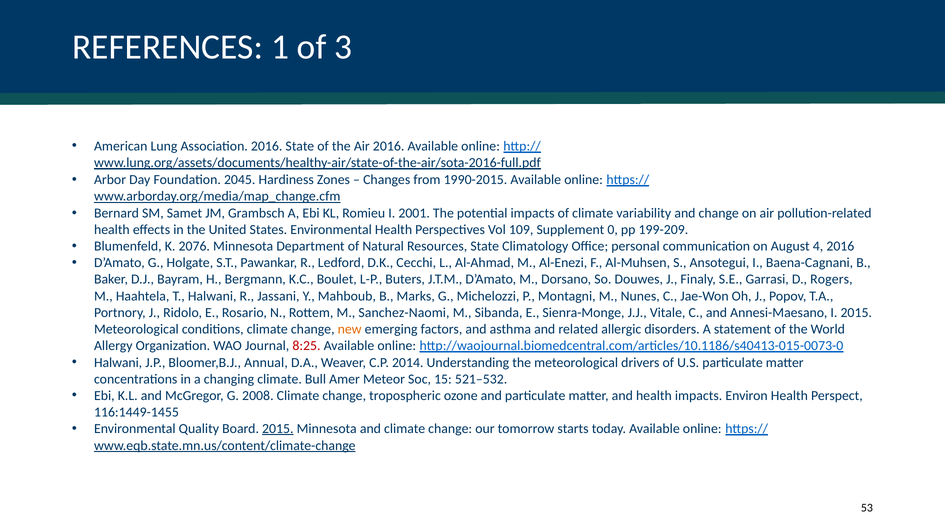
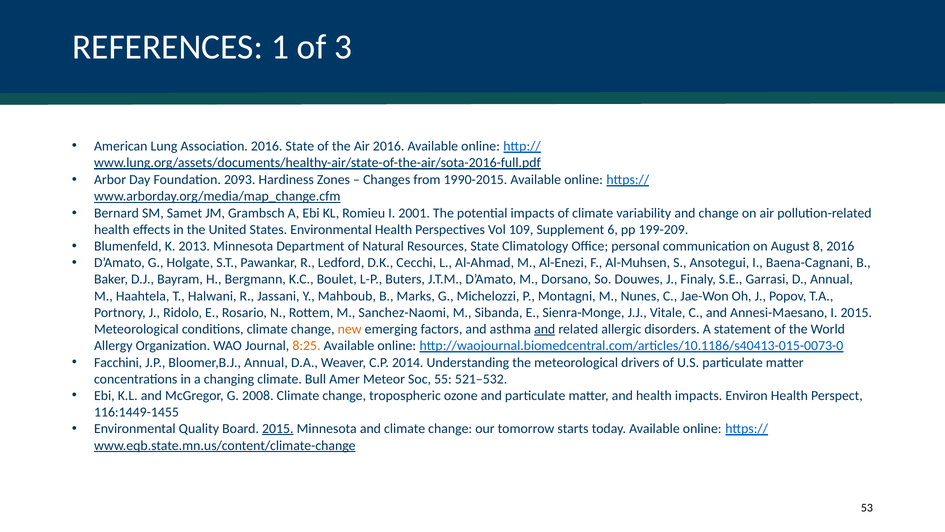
2045: 2045 -> 2093 (240, 179)
0: 0 -> 6 (613, 230)
2076: 2076 -> 2013 (194, 246)
4: 4 -> 8 (818, 246)
D Rogers: Rogers -> Annual (831, 279)
and underline: none -> present (545, 329)
8:25 colour: red -> orange (306, 345)
Halwani: Halwani -> Facchini (118, 362)
15: 15 -> 55 (443, 379)
